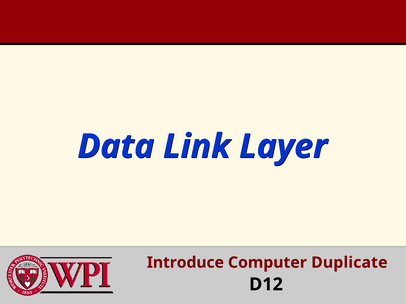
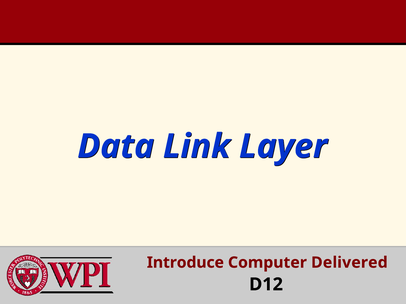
Duplicate: Duplicate -> Delivered (349, 263)
